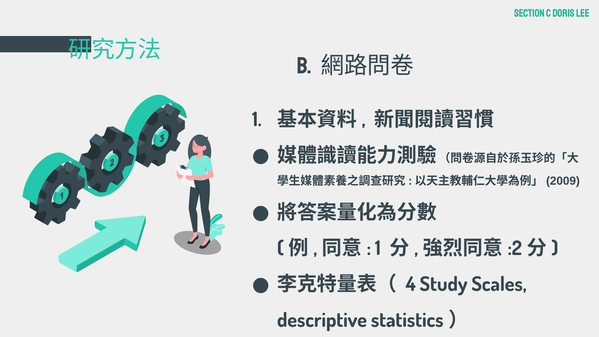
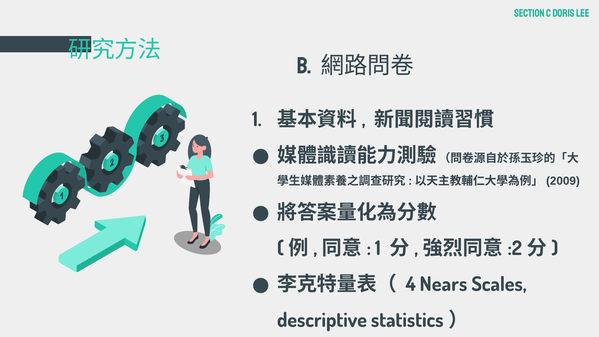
Study: Study -> Nears (443, 284)
